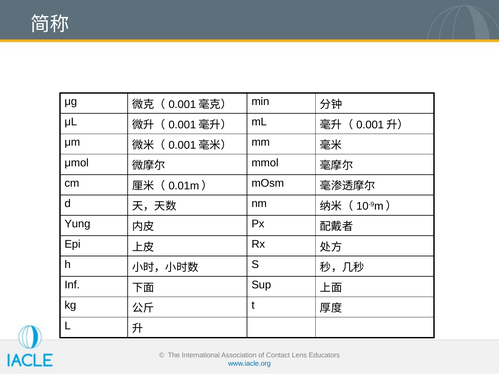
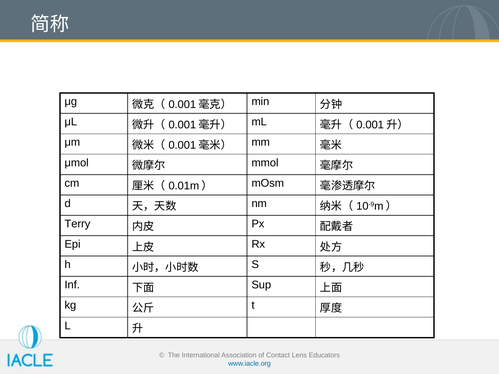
Yung: Yung -> Terry (77, 224)
